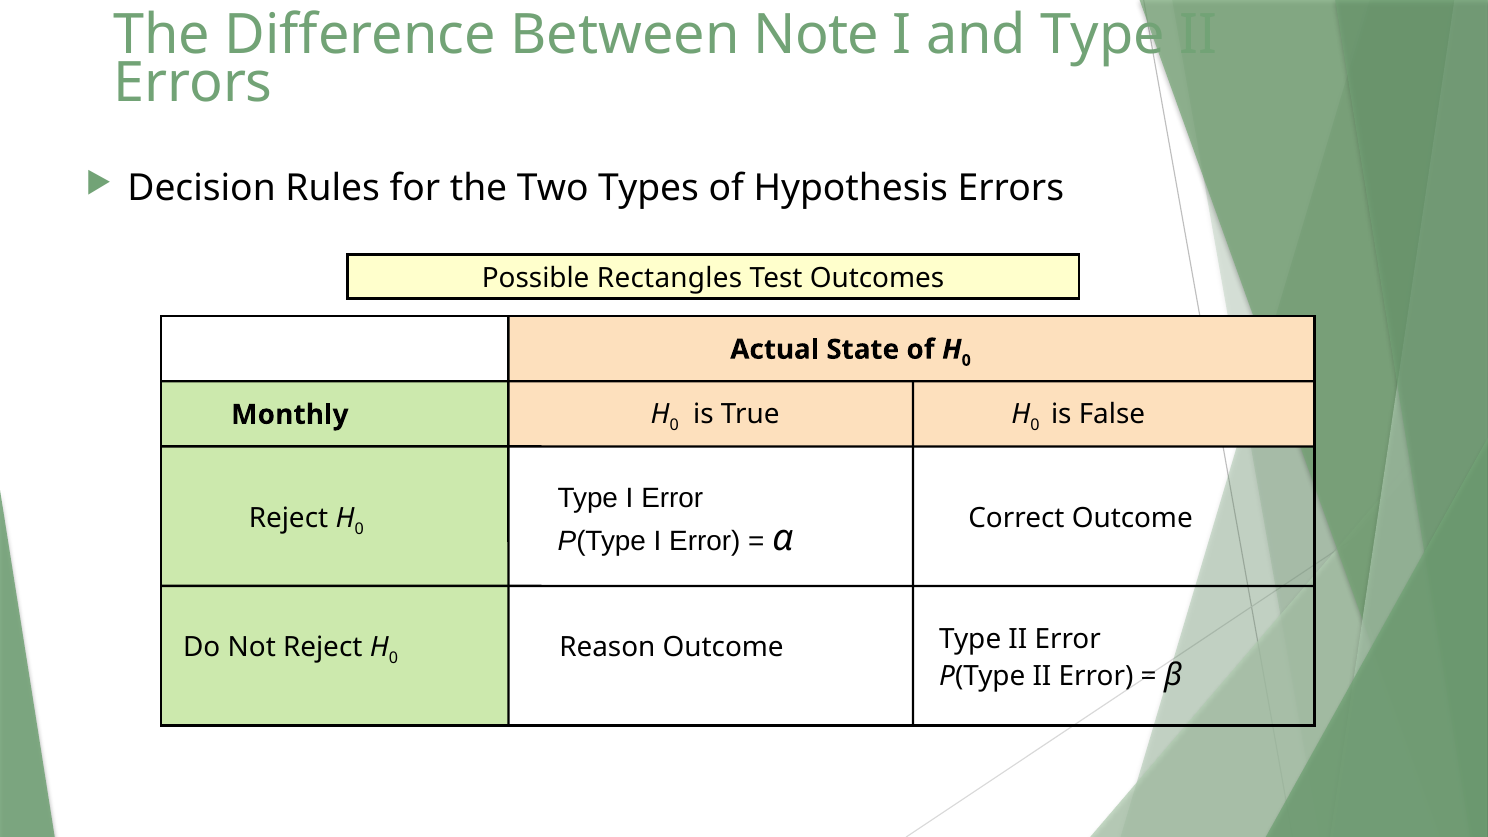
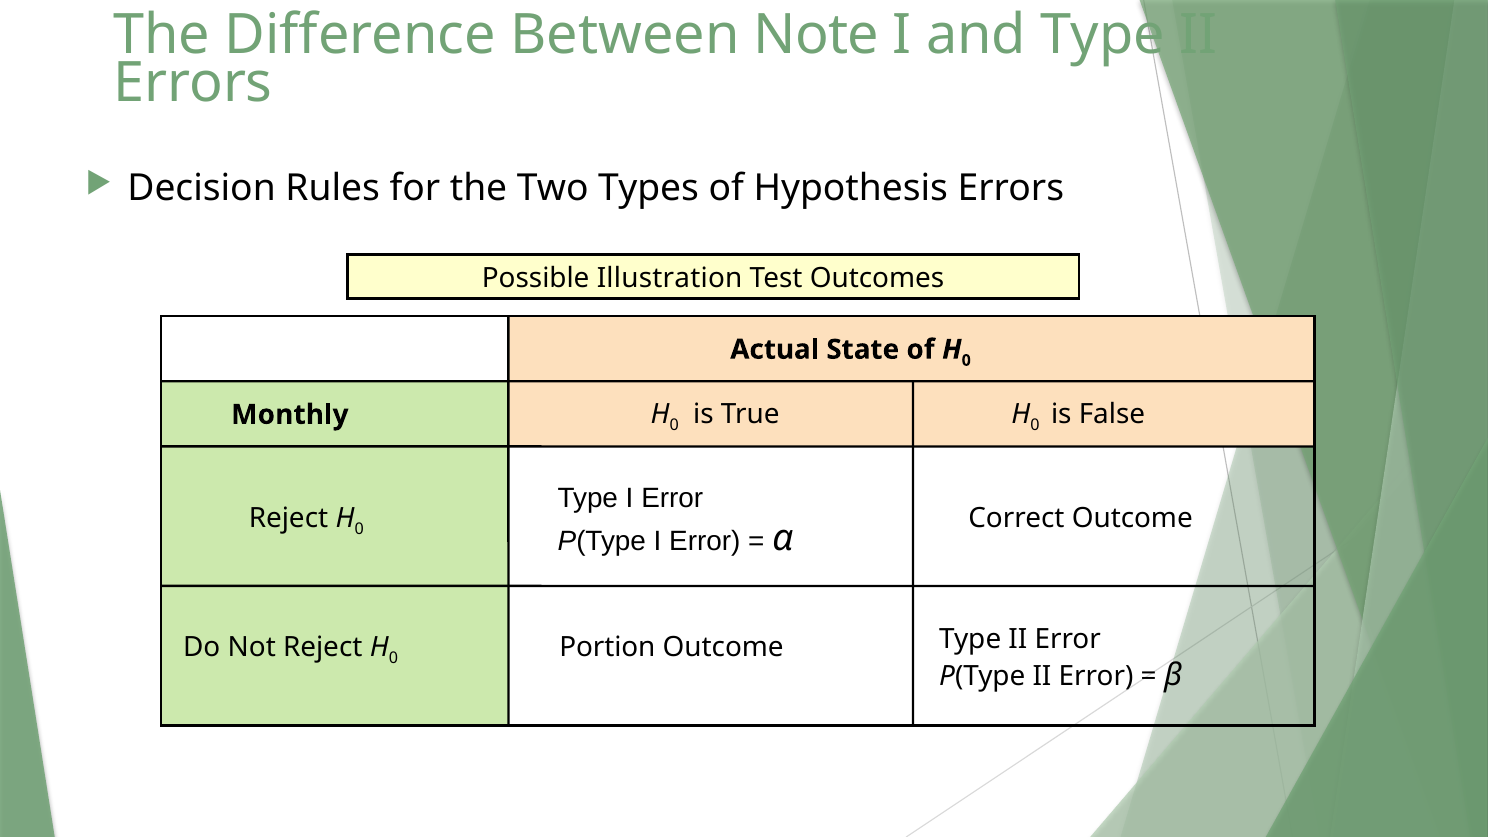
Rectangles: Rectangles -> Illustration (670, 278)
Reason: Reason -> Portion (607, 647)
